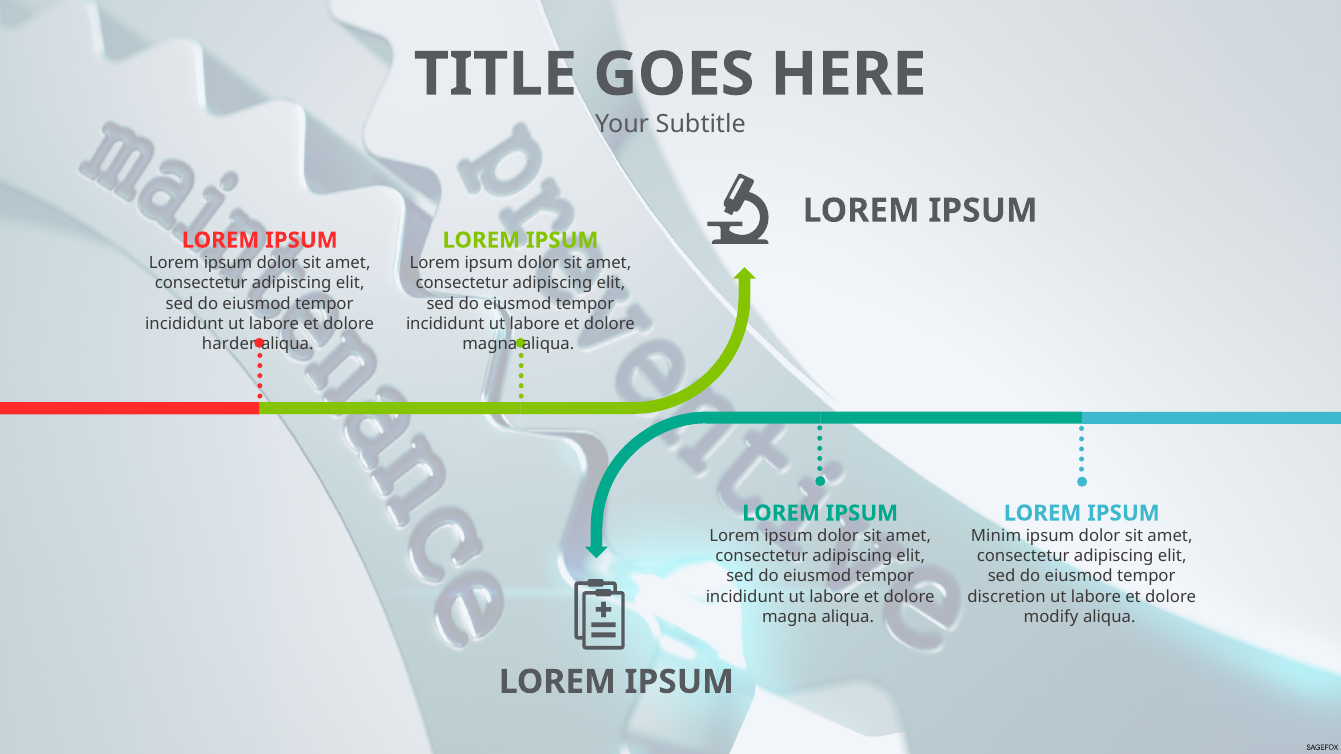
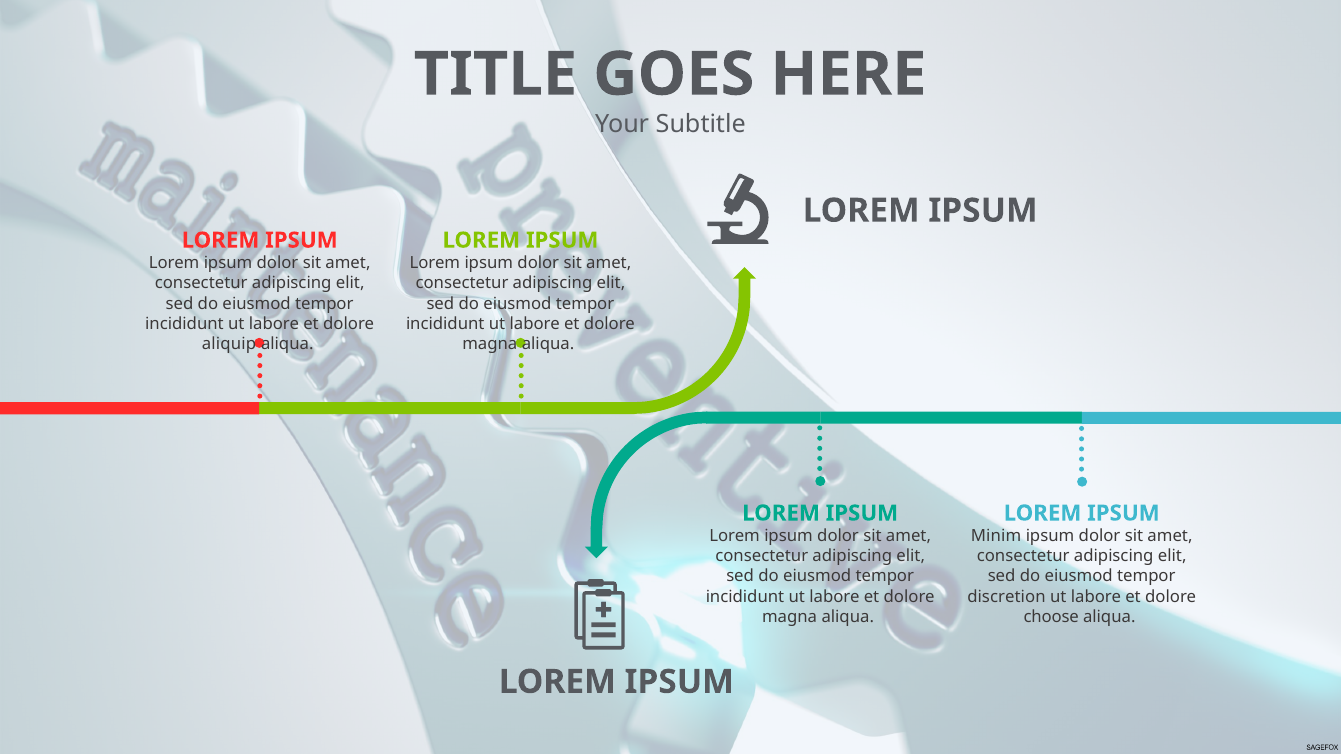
harder: harder -> aliquip (229, 344)
modify: modify -> choose (1051, 617)
